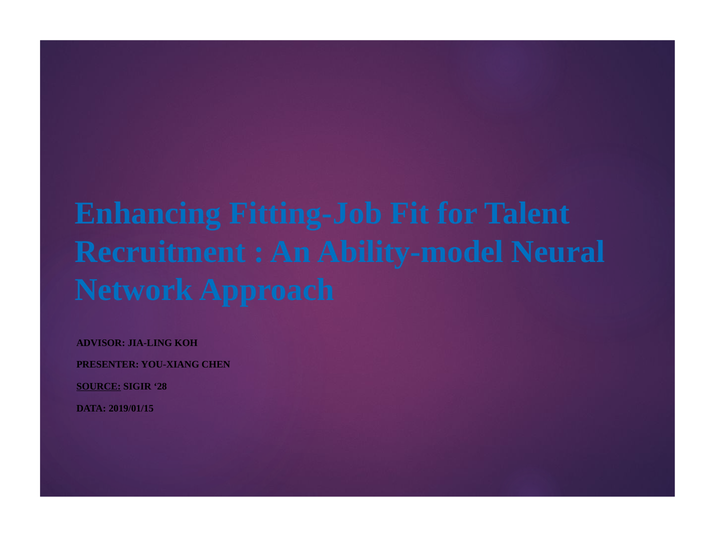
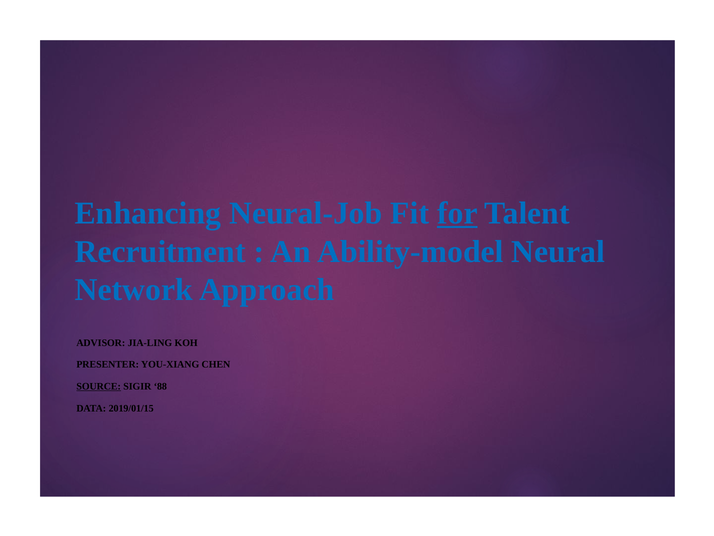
Fitting-Job: Fitting-Job -> Neural-Job (306, 213)
for underline: none -> present (457, 213)
28: 28 -> 88 (160, 386)
